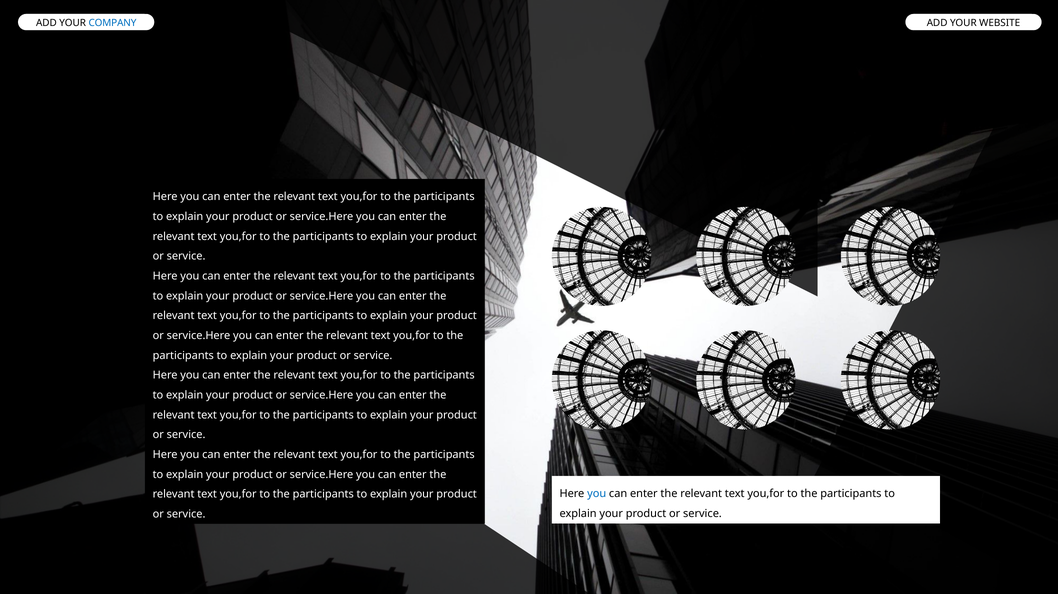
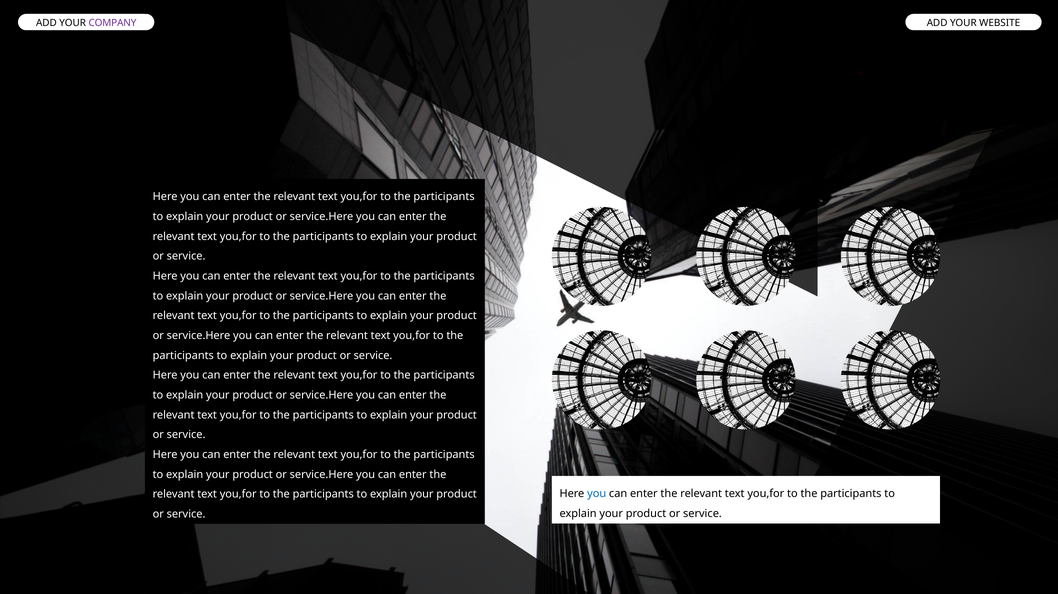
COMPANY colour: blue -> purple (112, 23)
